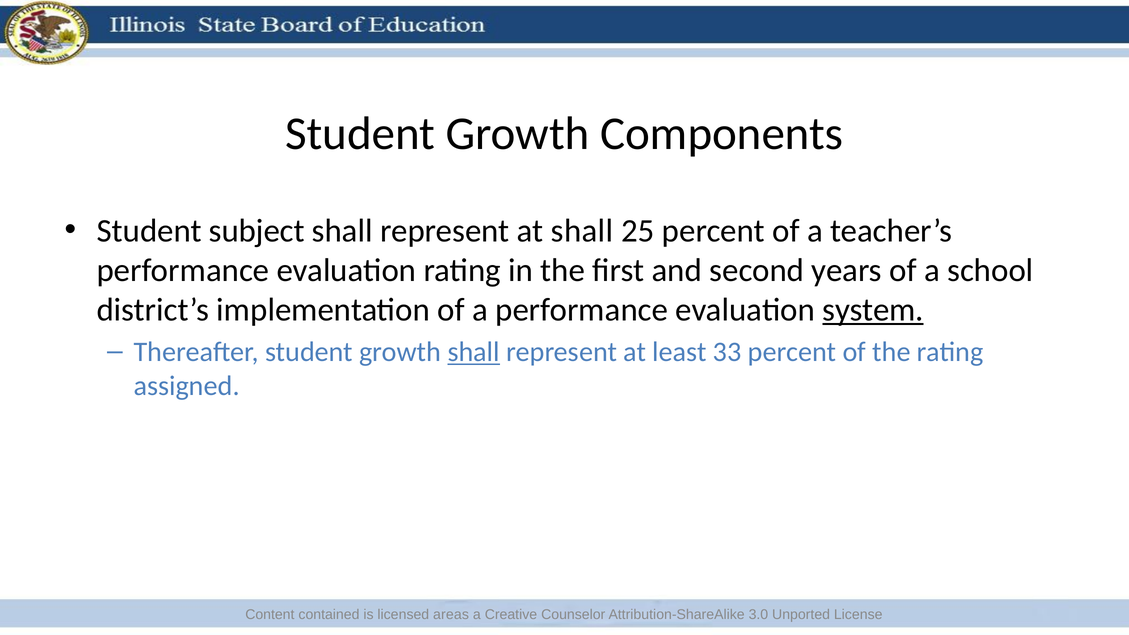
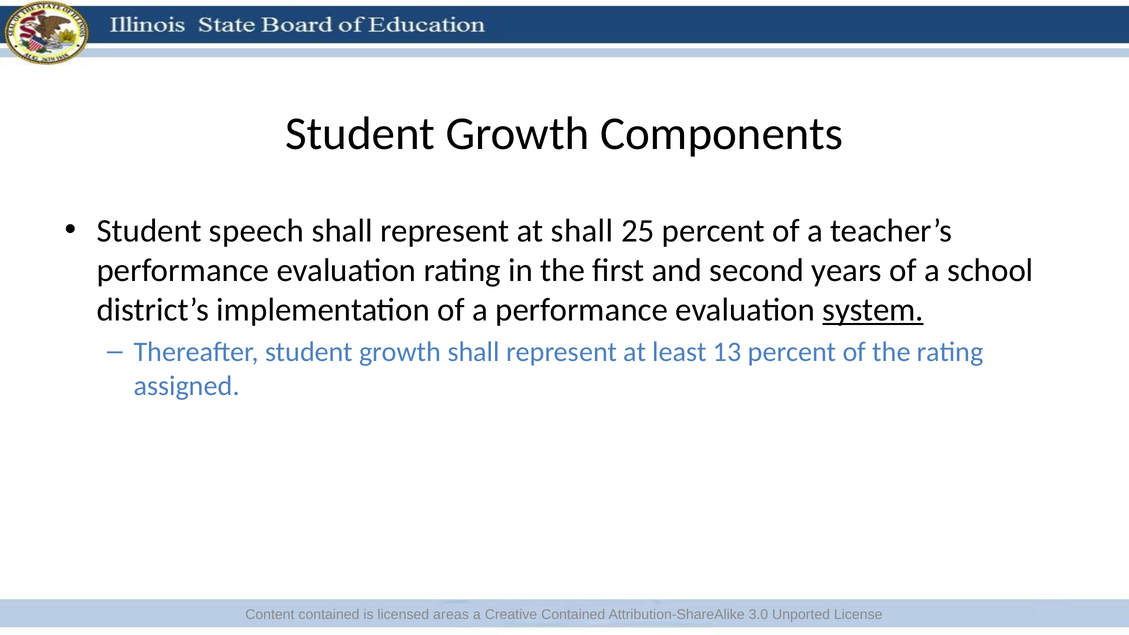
subject: subject -> speech (257, 231)
shall underline: present -> none (474, 352)
33: 33 -> 13 (727, 352)
Creative Counselor: Counselor -> Contained (573, 615)
